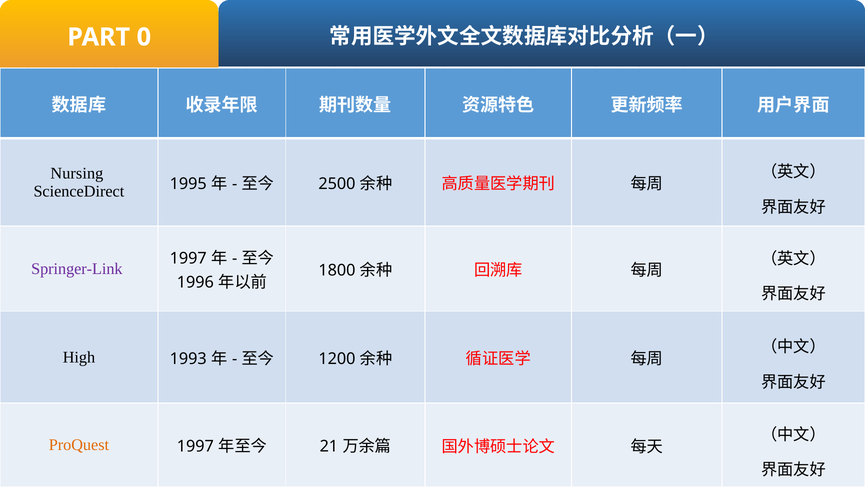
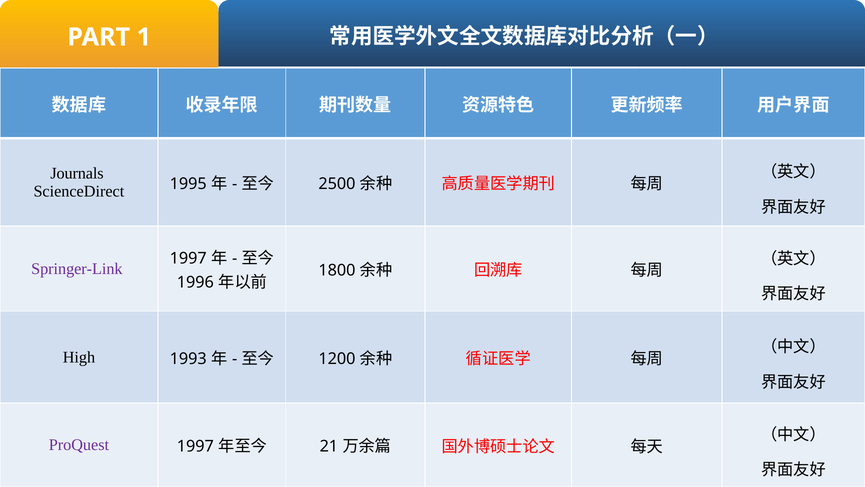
0: 0 -> 1 (144, 37)
Nursing: Nursing -> Journals (77, 173)
ProQuest colour: orange -> purple (79, 445)
